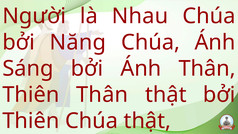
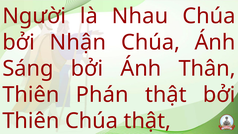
Năng: Năng -> Nhận (78, 42)
Thiên Thân: Thân -> Phán (102, 95)
